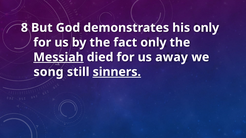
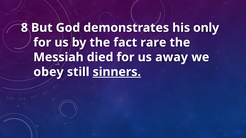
fact only: only -> rare (153, 43)
Messiah underline: present -> none (58, 57)
song: song -> obey (48, 72)
